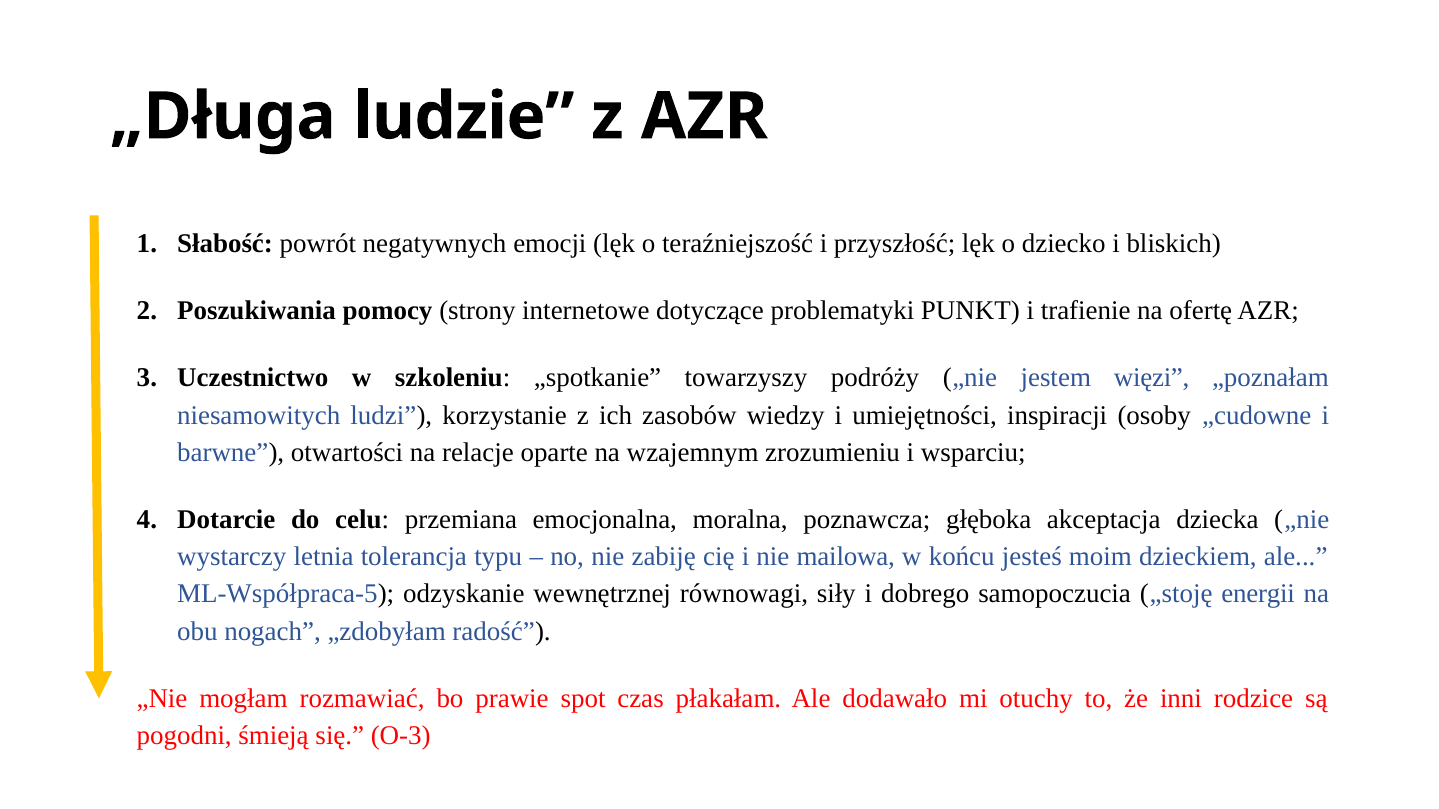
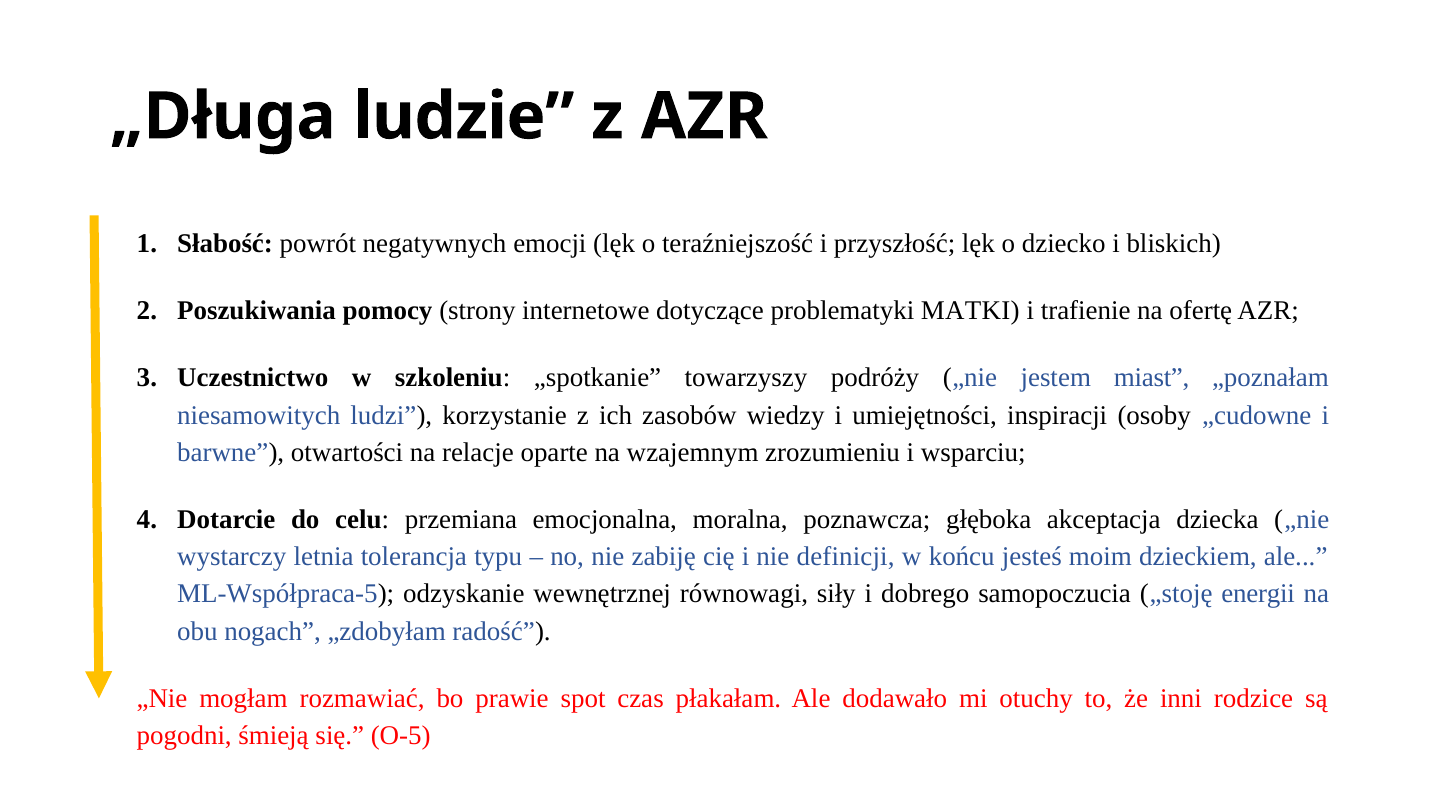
PUNKT: PUNKT -> MATKI (970, 311)
więzi: więzi -> miast (1152, 378)
mailowa: mailowa -> definicji (846, 557)
O-3: O-3 -> O-5 (401, 736)
